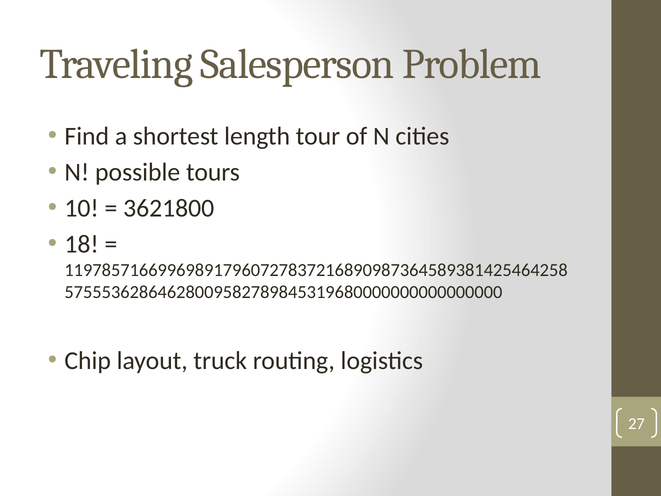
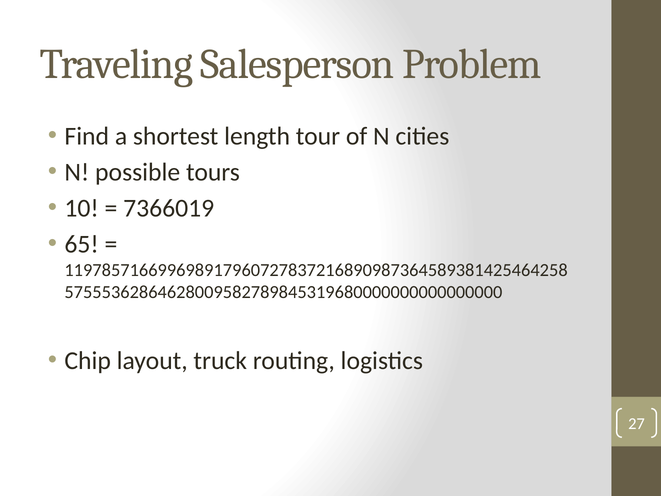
3621800: 3621800 -> 7366019 (169, 208)
18: 18 -> 65 (82, 244)
